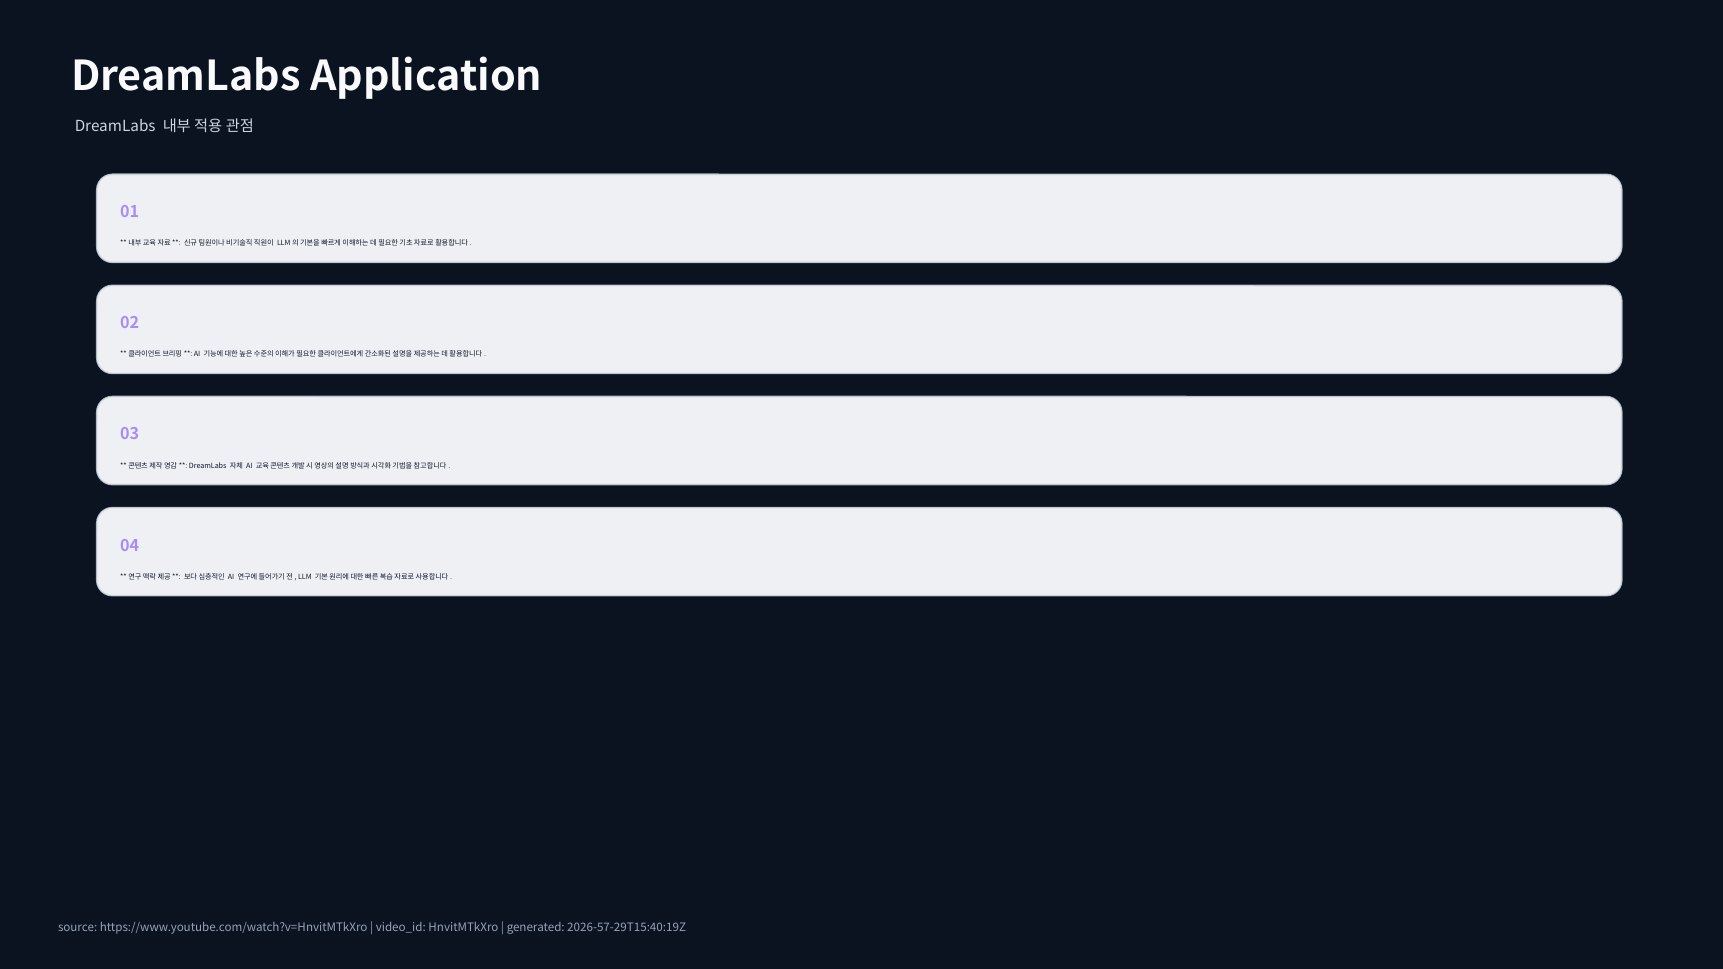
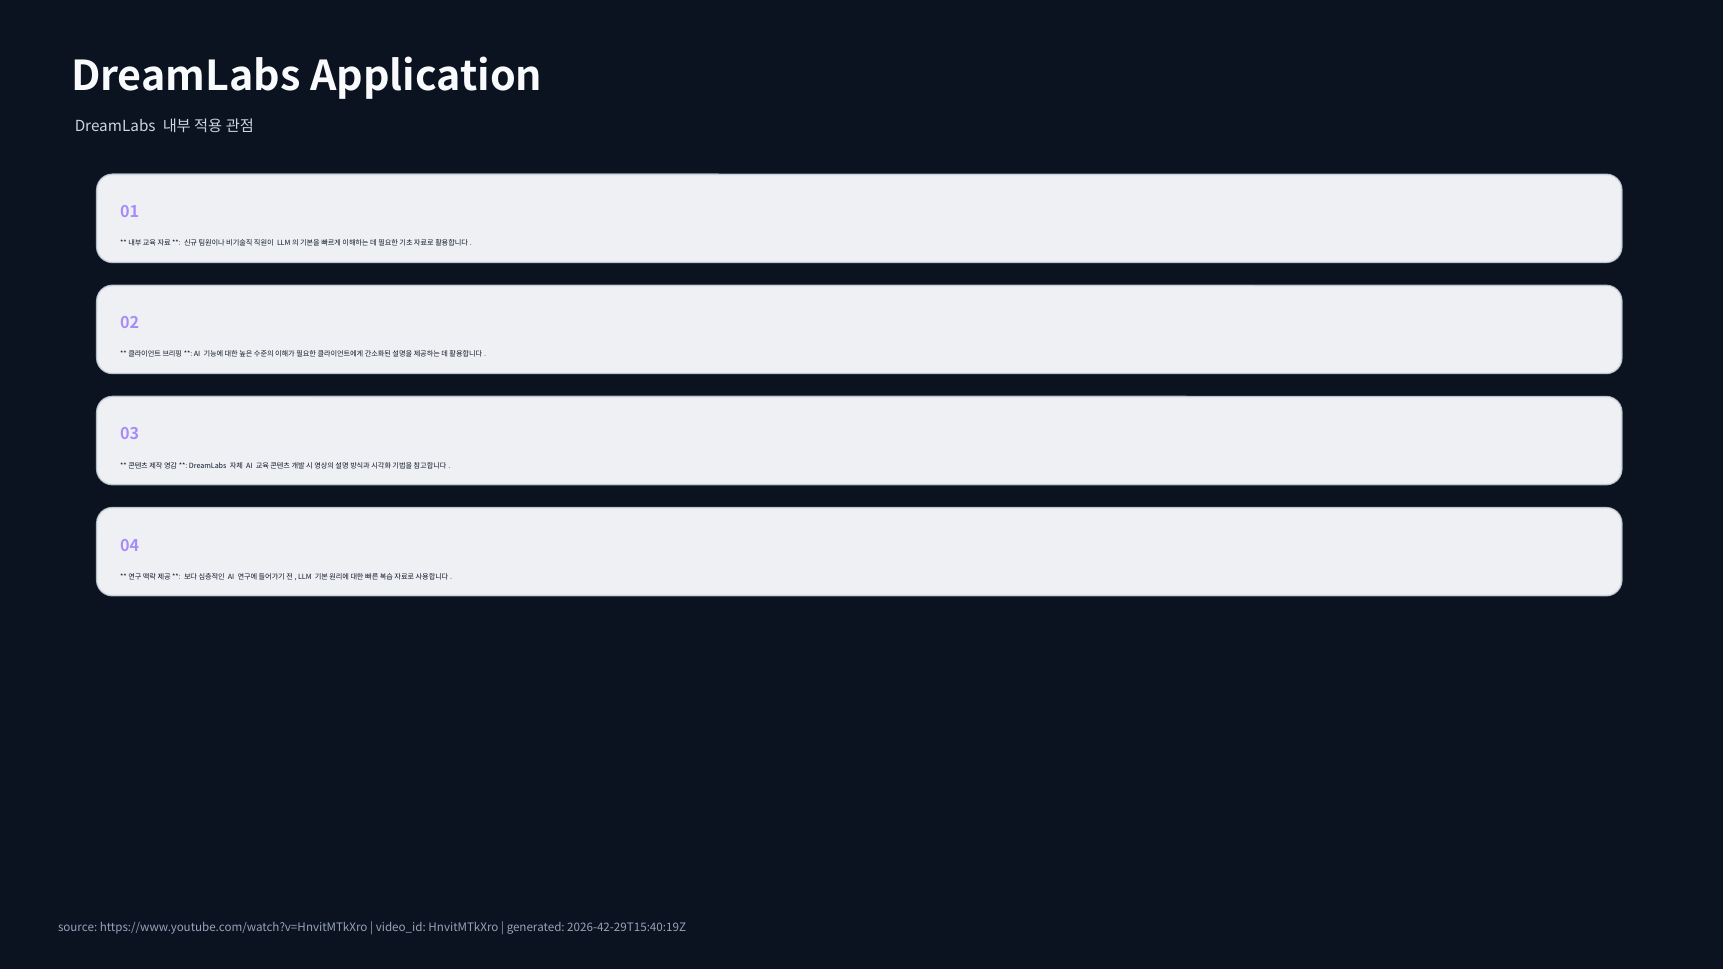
2026-57-29T15:40:19Z: 2026-57-29T15:40:19Z -> 2026-42-29T15:40:19Z (627, 928)
